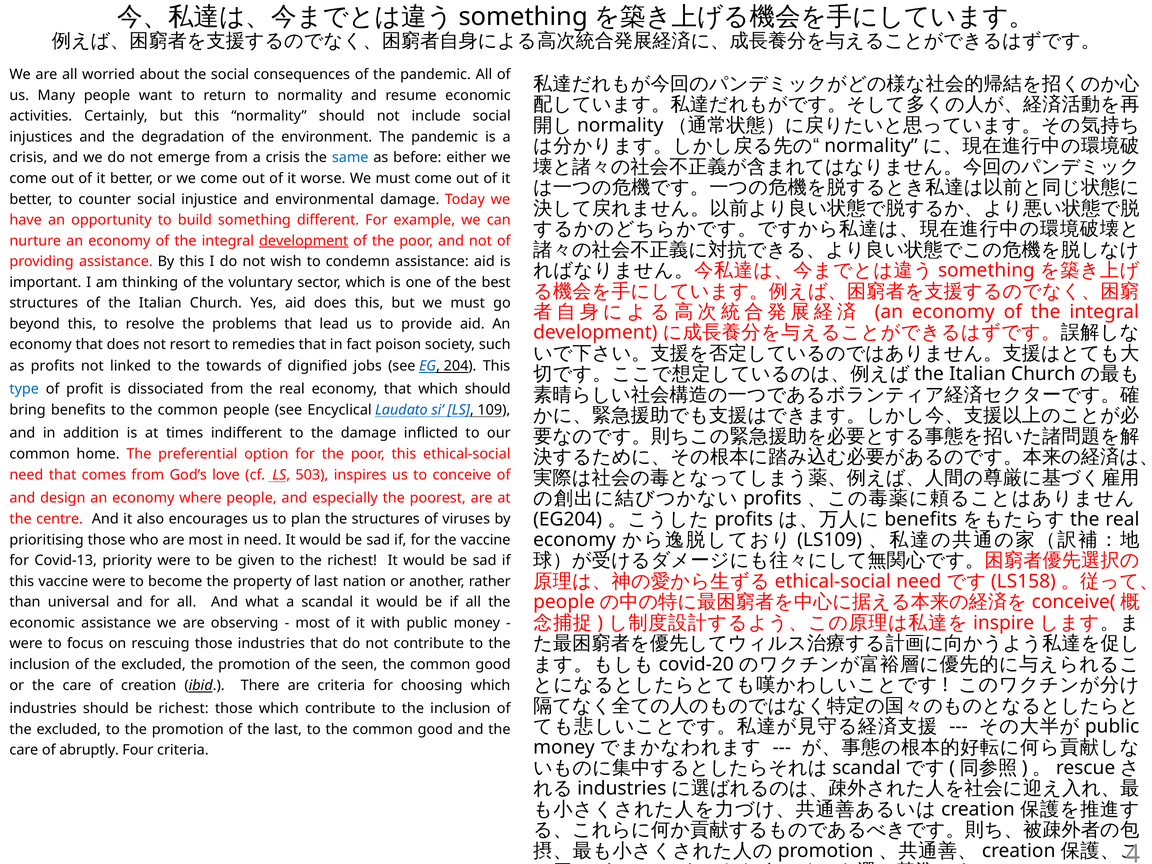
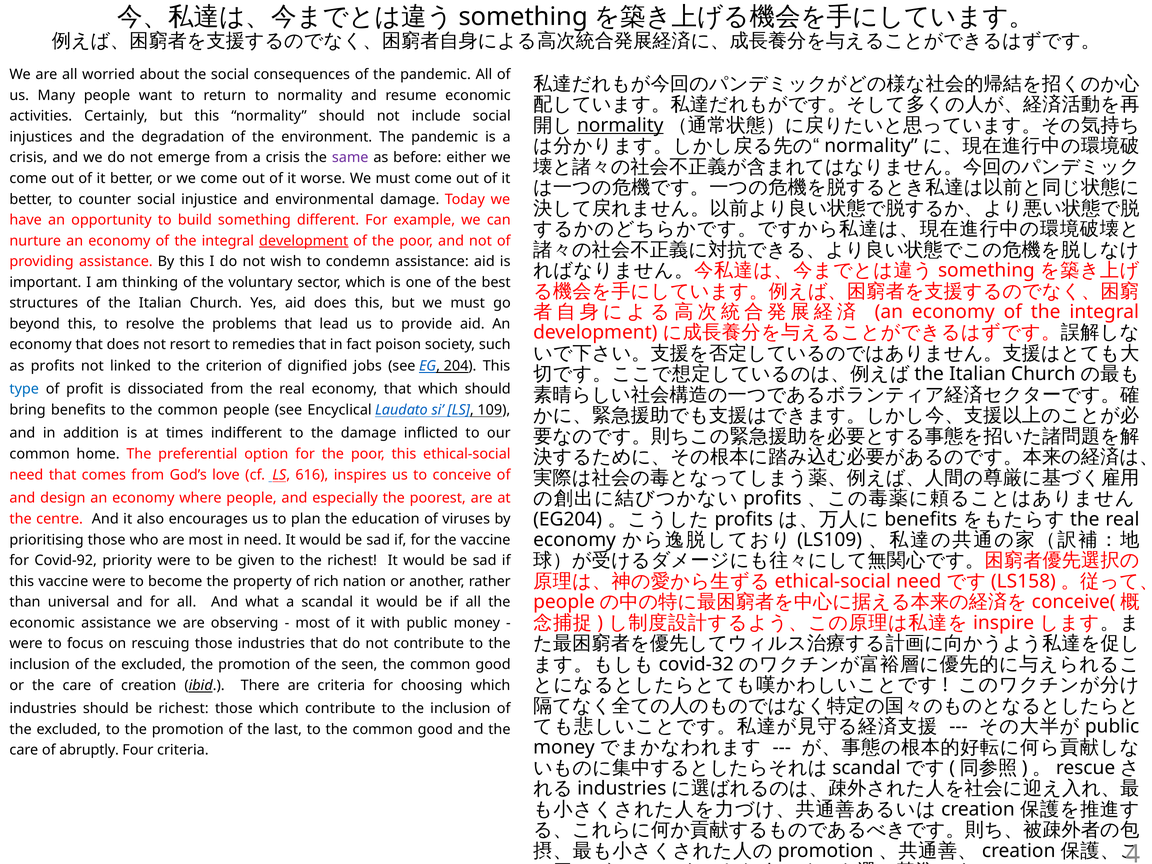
normality underline: none -> present (620, 125)
same colour: blue -> purple (350, 158)
towards: towards -> criterion (234, 366)
503: 503 -> 616 (312, 475)
the structures: structures -> education (386, 519)
Covid-13: Covid-13 -> Covid-92 (66, 561)
of last: last -> rich (326, 581)
covid-20: covid-20 -> covid-32 (696, 664)
